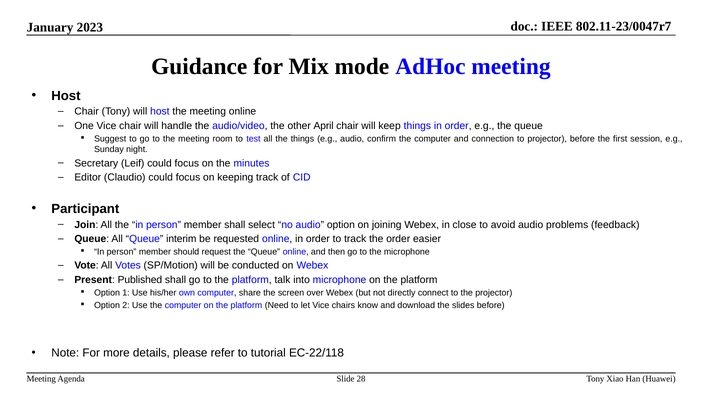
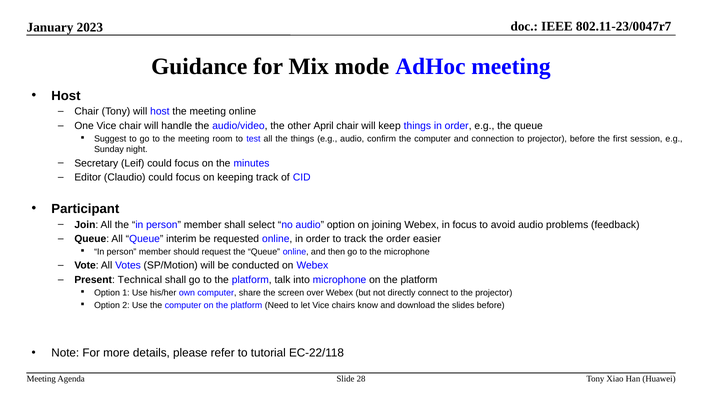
in close: close -> focus (465, 225)
Published: Published -> Technical (140, 280)
